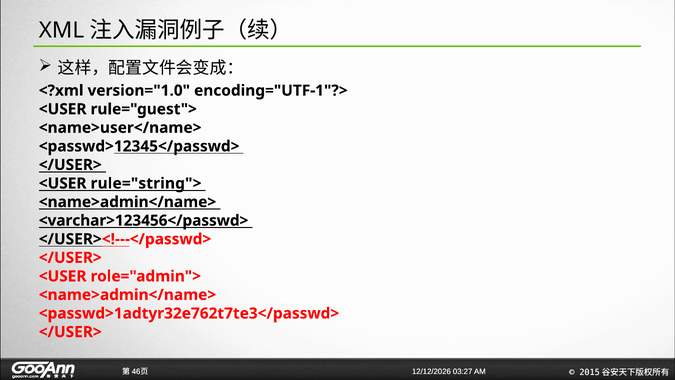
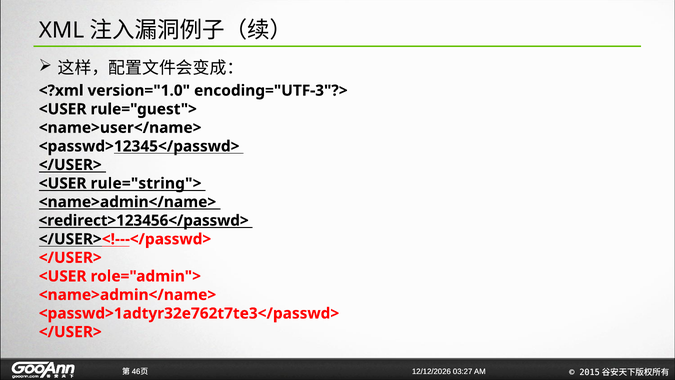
encoding="UTF-1"?>: encoding="UTF-1"?> -> encoding="UTF-3"?> (271, 91)
<varchar>123456</passwd>: <varchar>123456</passwd> -> <redirect>123456</passwd> (144, 220)
